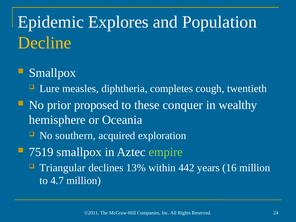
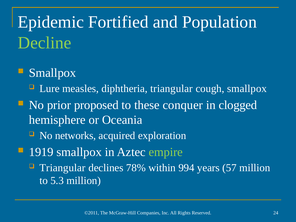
Explores: Explores -> Fortified (118, 22)
Decline colour: yellow -> light green (45, 43)
diphtheria completes: completes -> triangular (172, 89)
cough twentieth: twentieth -> smallpox (247, 89)
wealthy: wealthy -> clogged (238, 105)
southern: southern -> networks (76, 136)
7519: 7519 -> 1919 (41, 152)
13%: 13% -> 78% (136, 168)
442: 442 -> 994 (186, 168)
16: 16 -> 57 (230, 168)
4.7: 4.7 -> 5.3 (57, 181)
